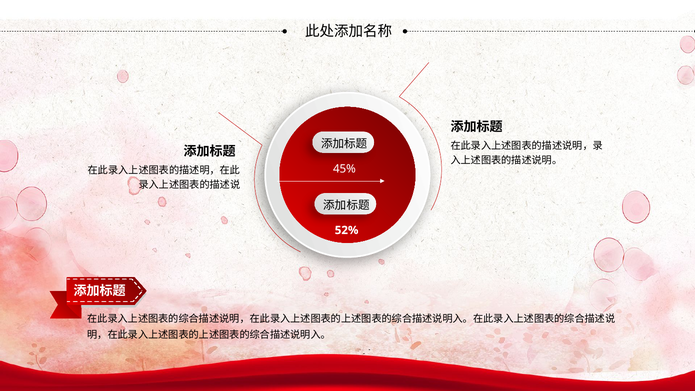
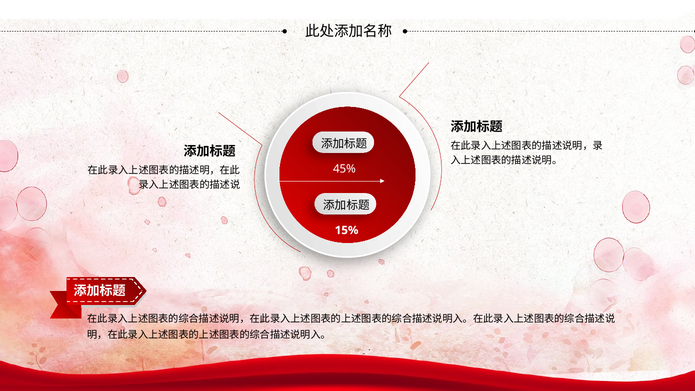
52%: 52% -> 15% (347, 230)
